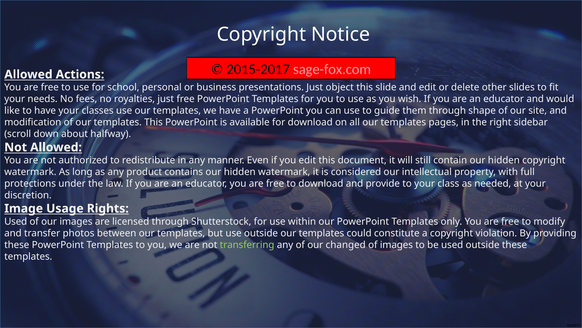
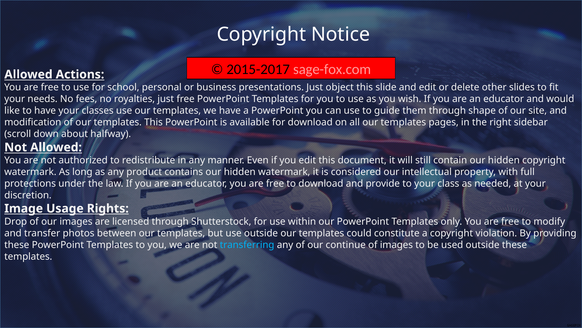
Used: Used -> Drop (16, 221)
transferring colour: light green -> light blue (247, 244)
changed: changed -> continue (346, 244)
